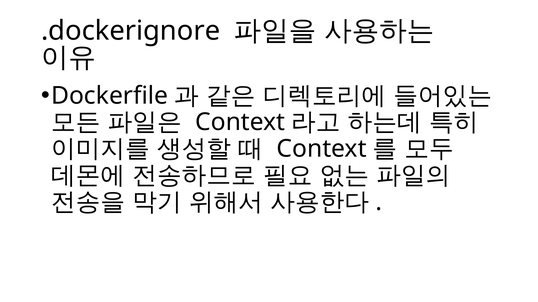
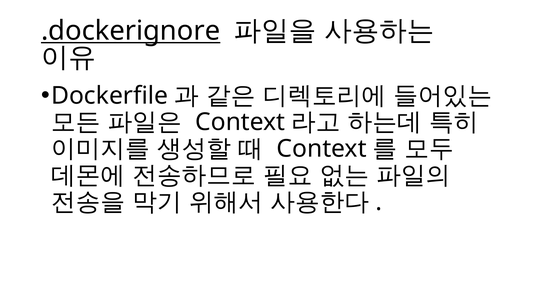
.dockerignore underline: none -> present (131, 31)
